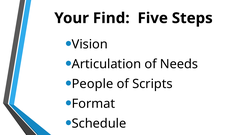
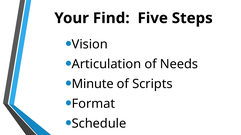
People: People -> Minute (93, 84)
